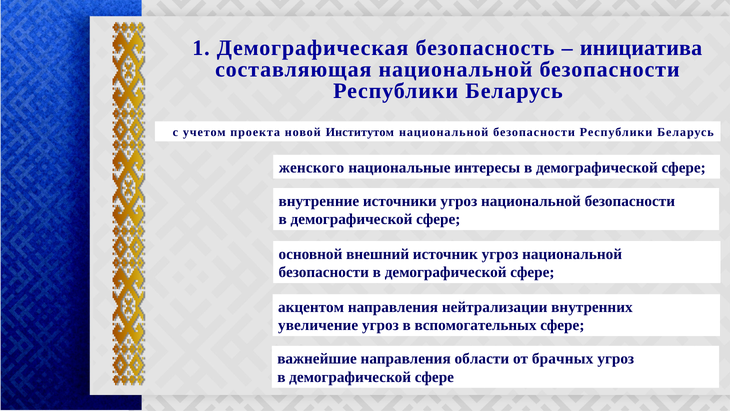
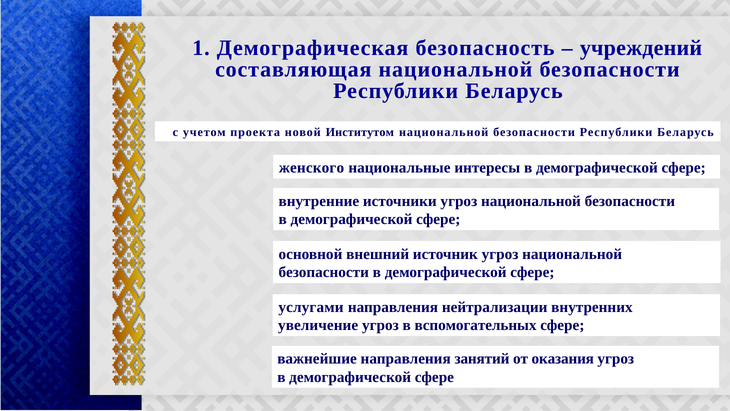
инициатива: инициатива -> учреждений (641, 48)
акцентом: акцентом -> услугами (311, 307)
области: области -> занятий (482, 358)
брачных: брачных -> оказания (563, 358)
